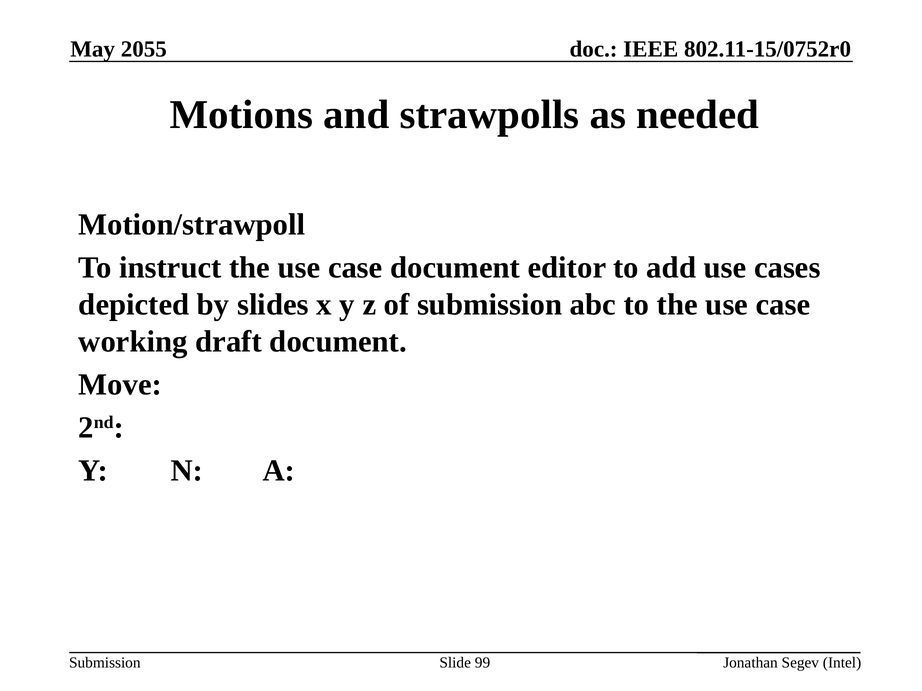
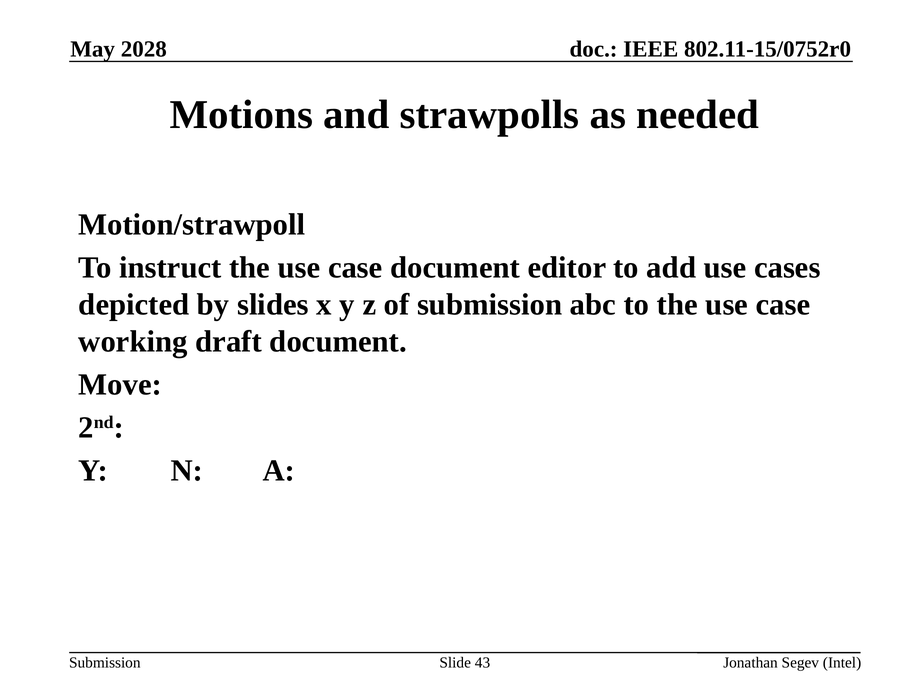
2055: 2055 -> 2028 (144, 49)
99: 99 -> 43 (483, 663)
